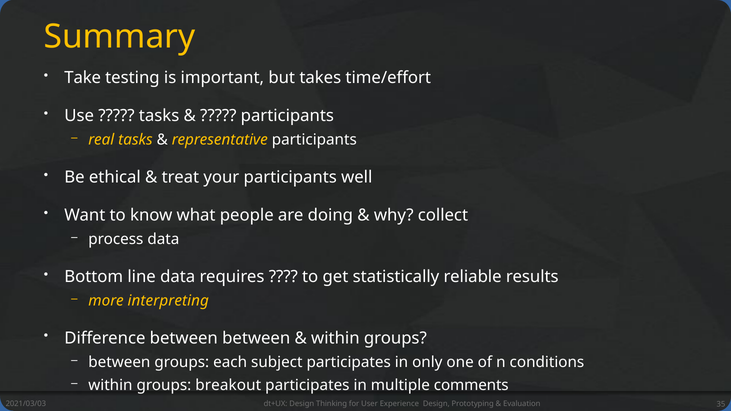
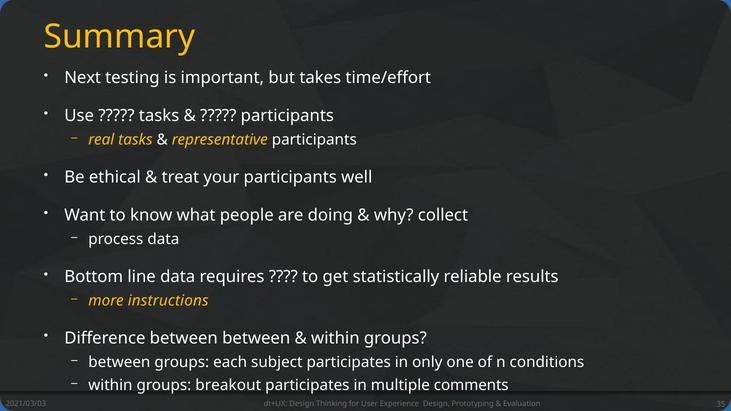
Take: Take -> Next (83, 78)
interpreting: interpreting -> instructions (168, 301)
